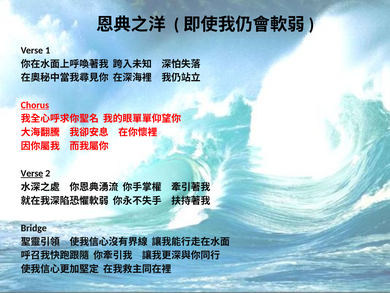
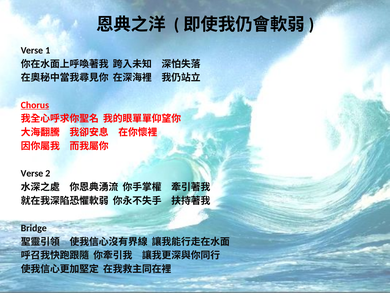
Verse underline: present -> none (32, 173)
